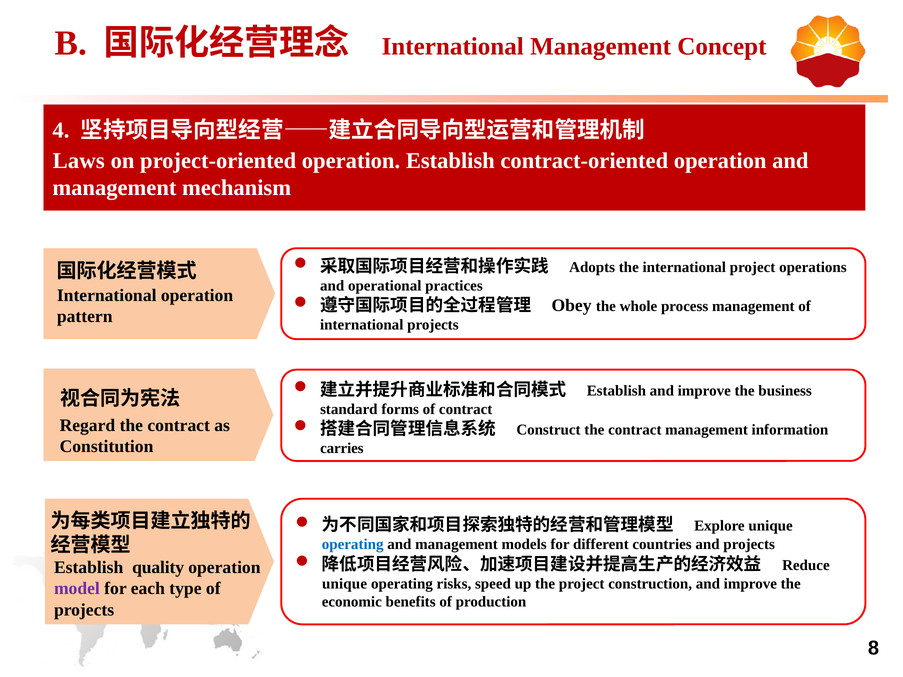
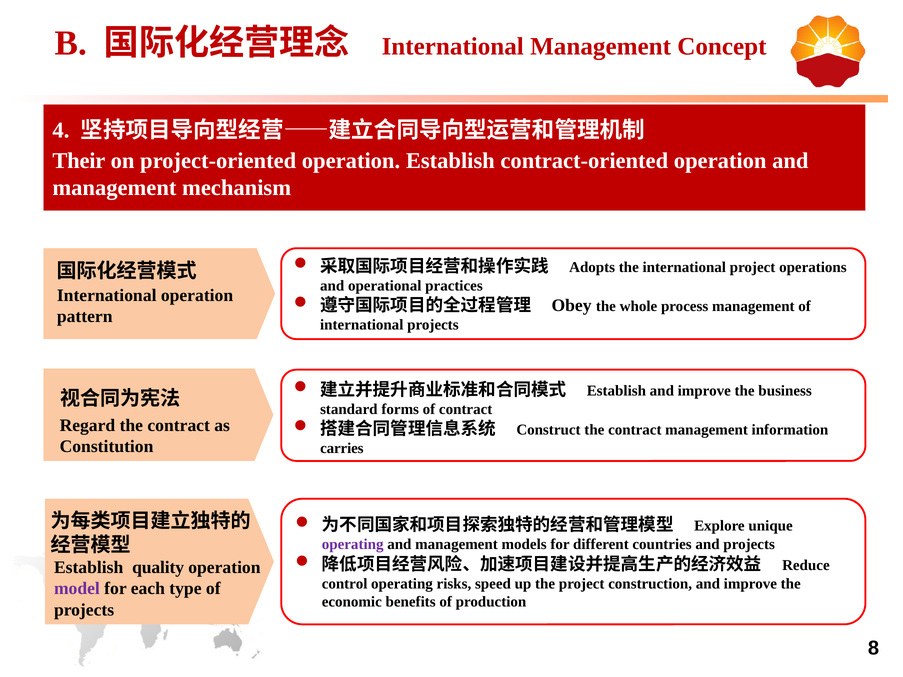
Laws: Laws -> Their (79, 161)
operating colour: blue -> purple (353, 545)
unique: unique -> control (345, 584)
